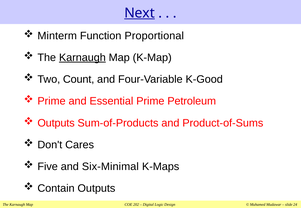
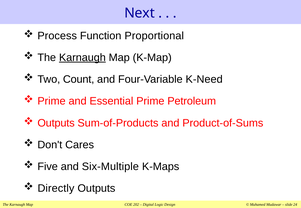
Next underline: present -> none (140, 13)
Minterm: Minterm -> Process (57, 36)
K-Good: K-Good -> K-Need (204, 79)
Six-Minimal: Six-Minimal -> Six-Multiple (110, 167)
Contain: Contain -> Directly (56, 189)
